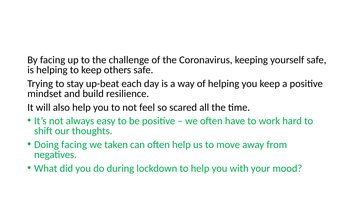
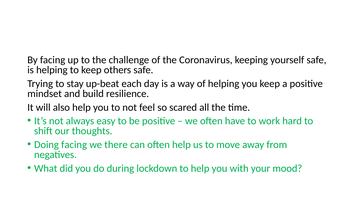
taken: taken -> there (116, 145)
